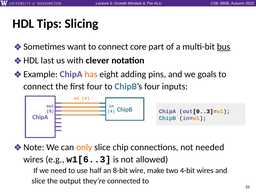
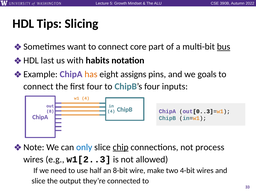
clever: clever -> habits (98, 60)
adding: adding -> assigns (133, 74)
only colour: orange -> blue (84, 147)
chip underline: none -> present (121, 147)
needed: needed -> process (210, 147)
w1[6..3: w1[6..3 -> w1[2..3 (89, 159)
